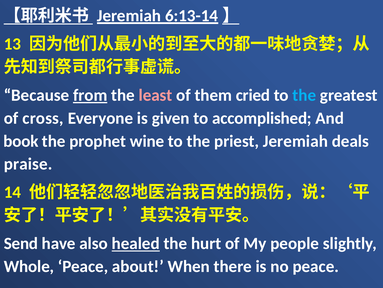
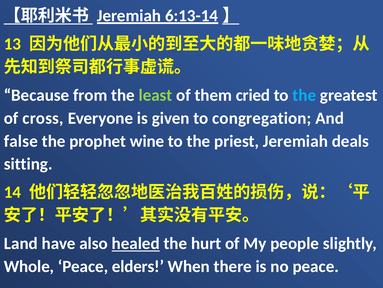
from underline: present -> none (90, 95)
least colour: pink -> light green (155, 95)
accomplished: accomplished -> congregation (262, 118)
book: book -> false (21, 141)
praise: praise -> sitting (28, 164)
Send: Send -> Land (21, 243)
about: about -> elders (138, 266)
